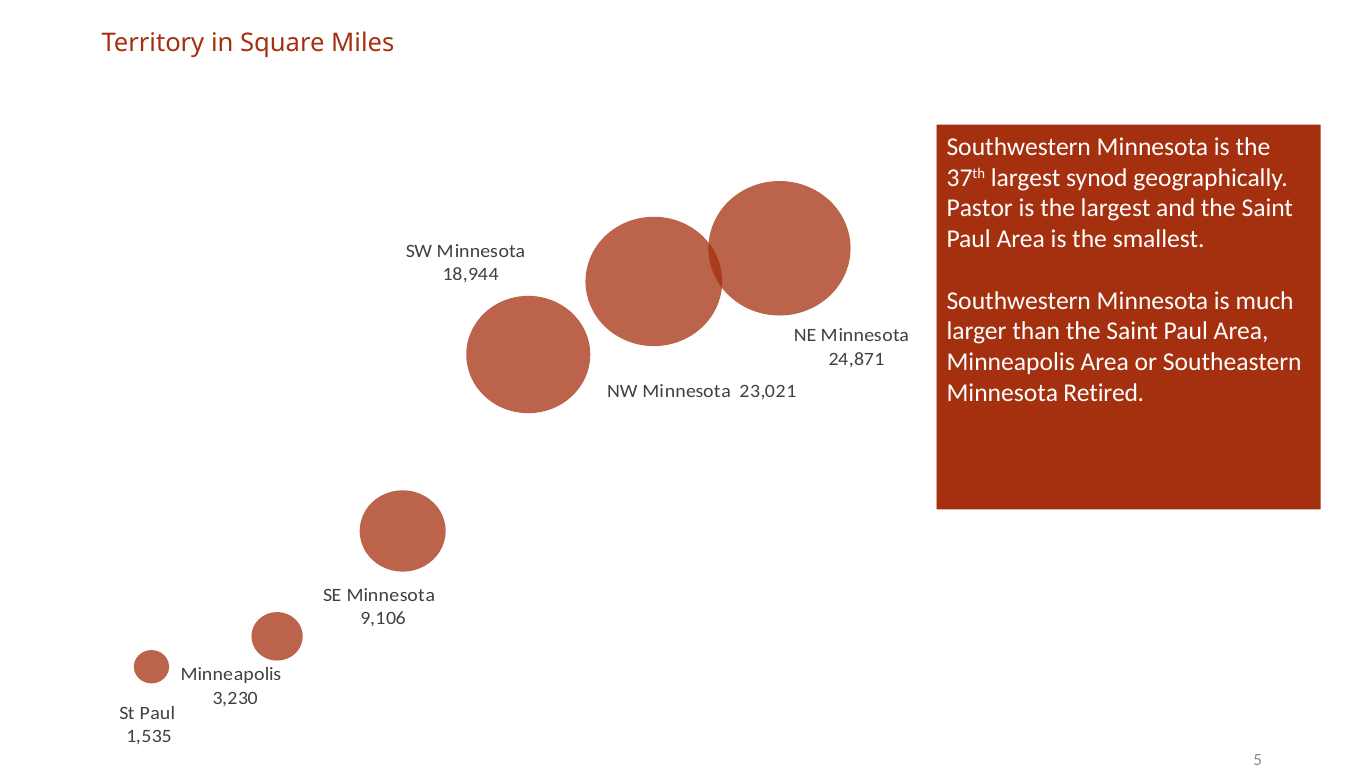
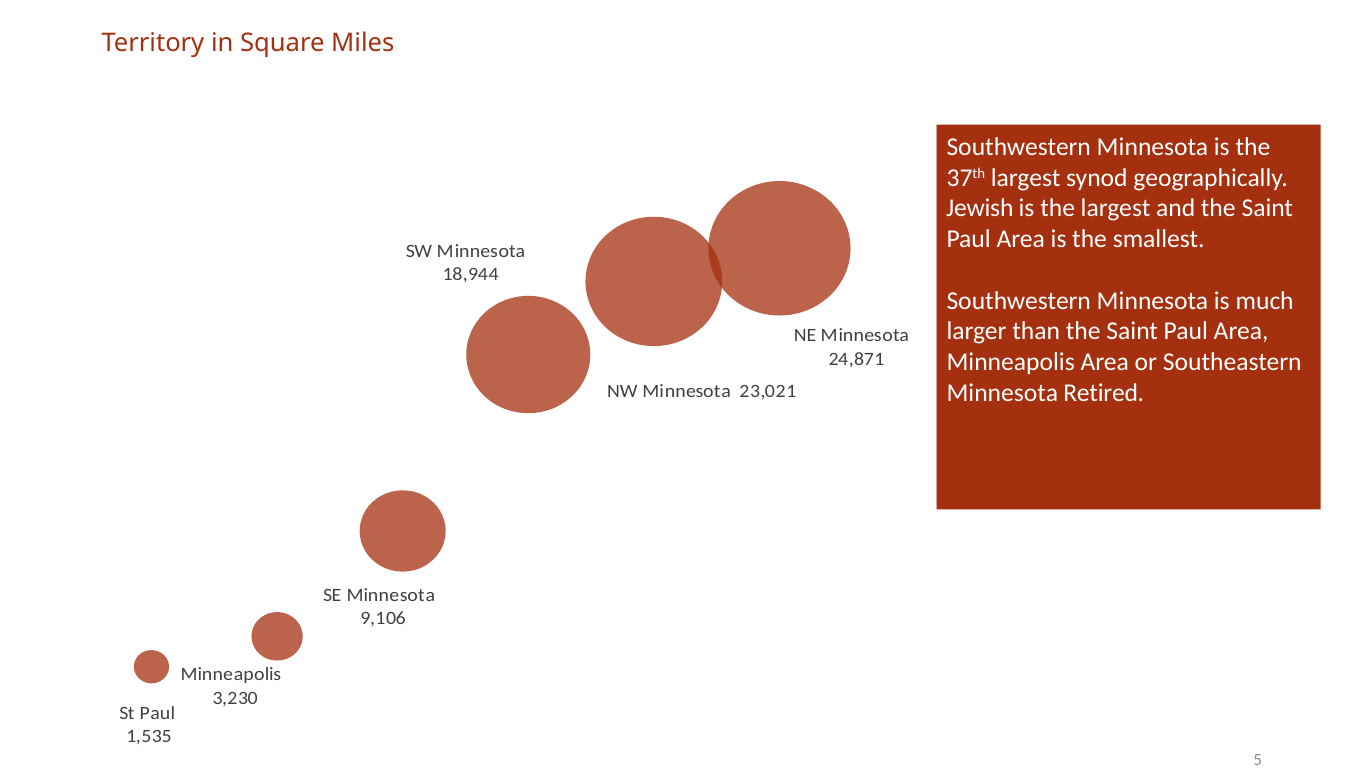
Pastor: Pastor -> Jewish (980, 208)
